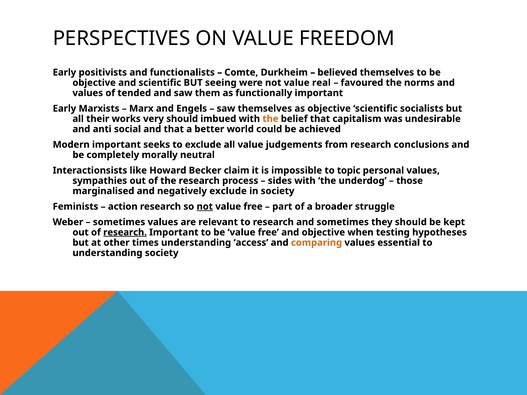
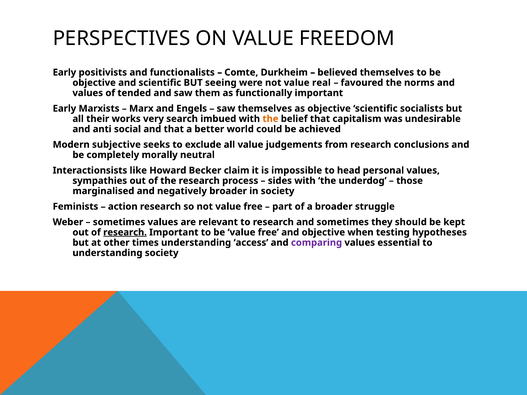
very should: should -> search (182, 119)
Modern important: important -> subjective (116, 145)
topic: topic -> head (349, 171)
negatively exclude: exclude -> broader (228, 191)
not underline: present -> none (205, 207)
comparing colour: orange -> purple (317, 243)
